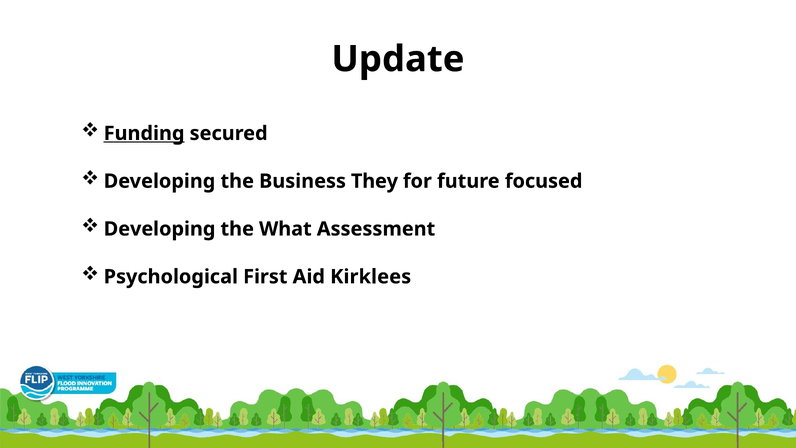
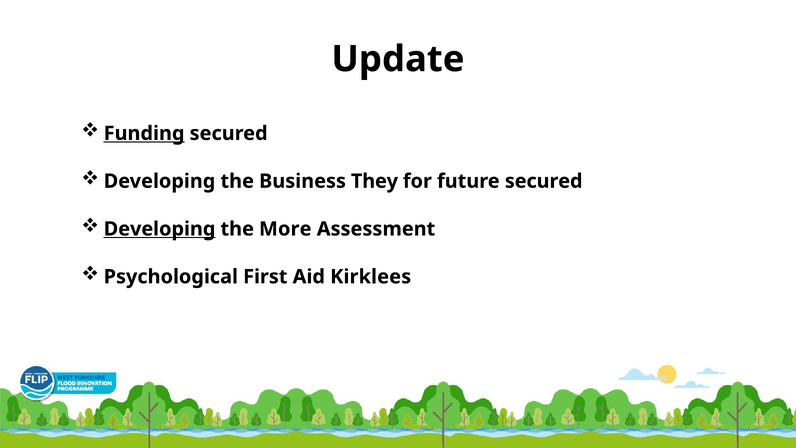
future focused: focused -> secured (544, 181)
Developing underline: none -> present (160, 229)
What: What -> More (285, 229)
